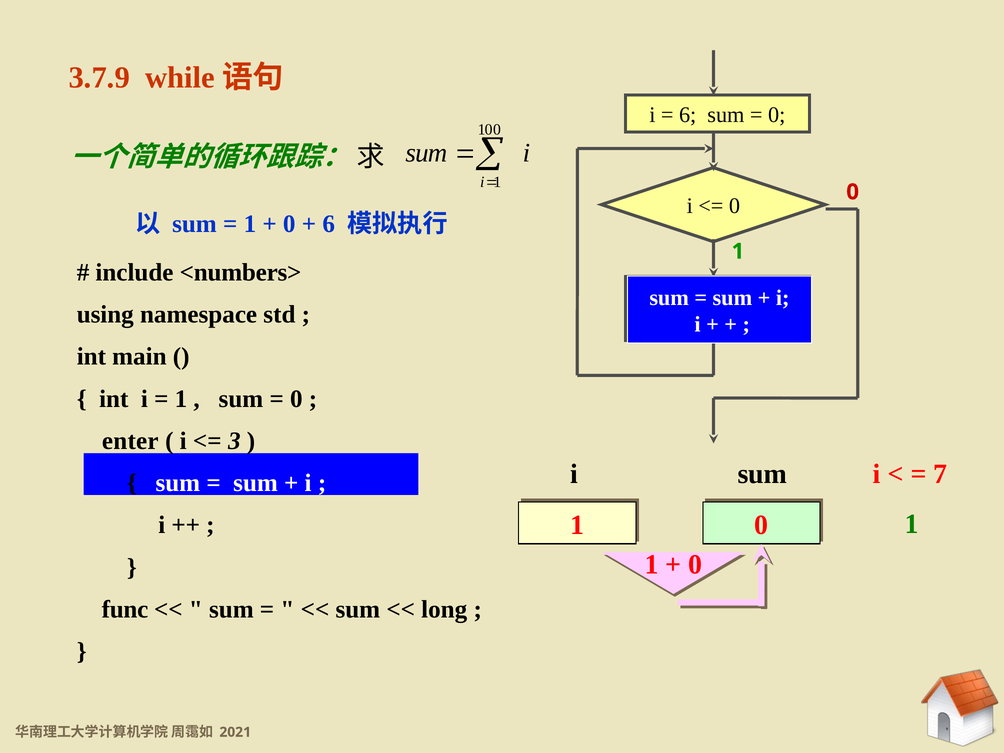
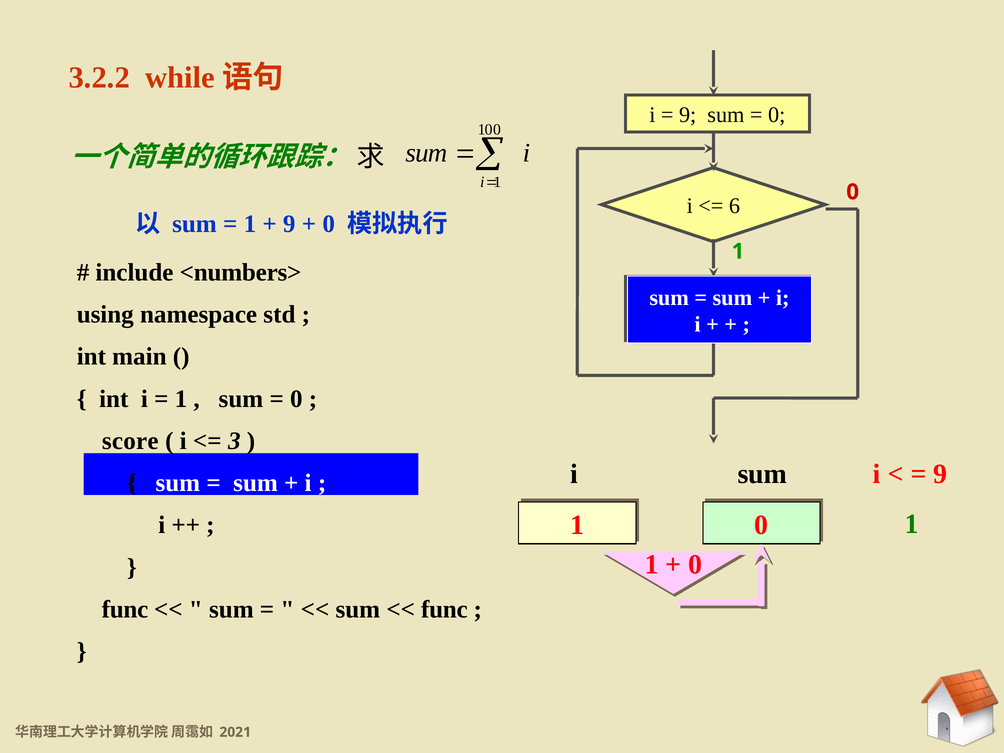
3.7.9: 3.7.9 -> 3.2.2 (99, 77)
6: 6 -> 9 (688, 115)
0: 0 -> 6 (734, 206)
0: 0 -> 9 (289, 224)
6: 6 -> 0 (329, 224)
enter: enter -> score (130, 441)
7: 7 -> 9 (940, 474)
long: long -> func (444, 609)
